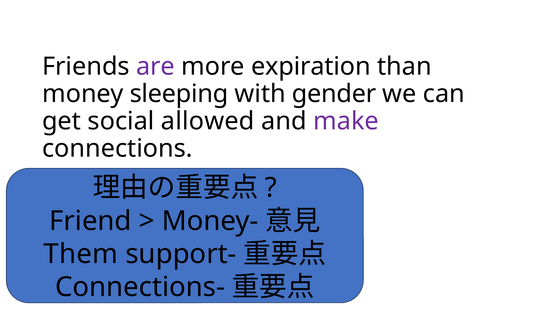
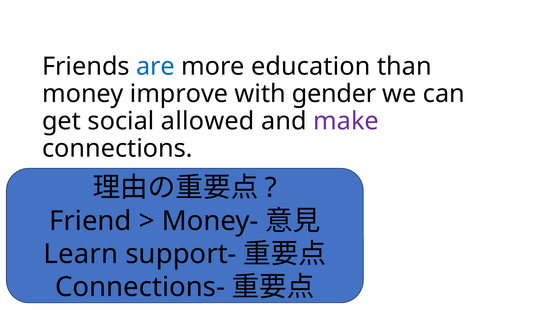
are colour: purple -> blue (156, 67)
expiration: expiration -> education (311, 67)
sleeping: sleeping -> improve (179, 94)
Them: Them -> Learn (81, 254)
